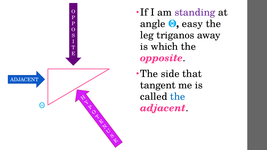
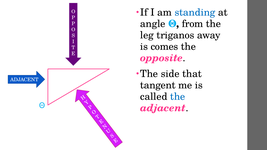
standing colour: purple -> blue (195, 12)
easy: easy -> from (193, 24)
which: which -> comes (164, 47)
